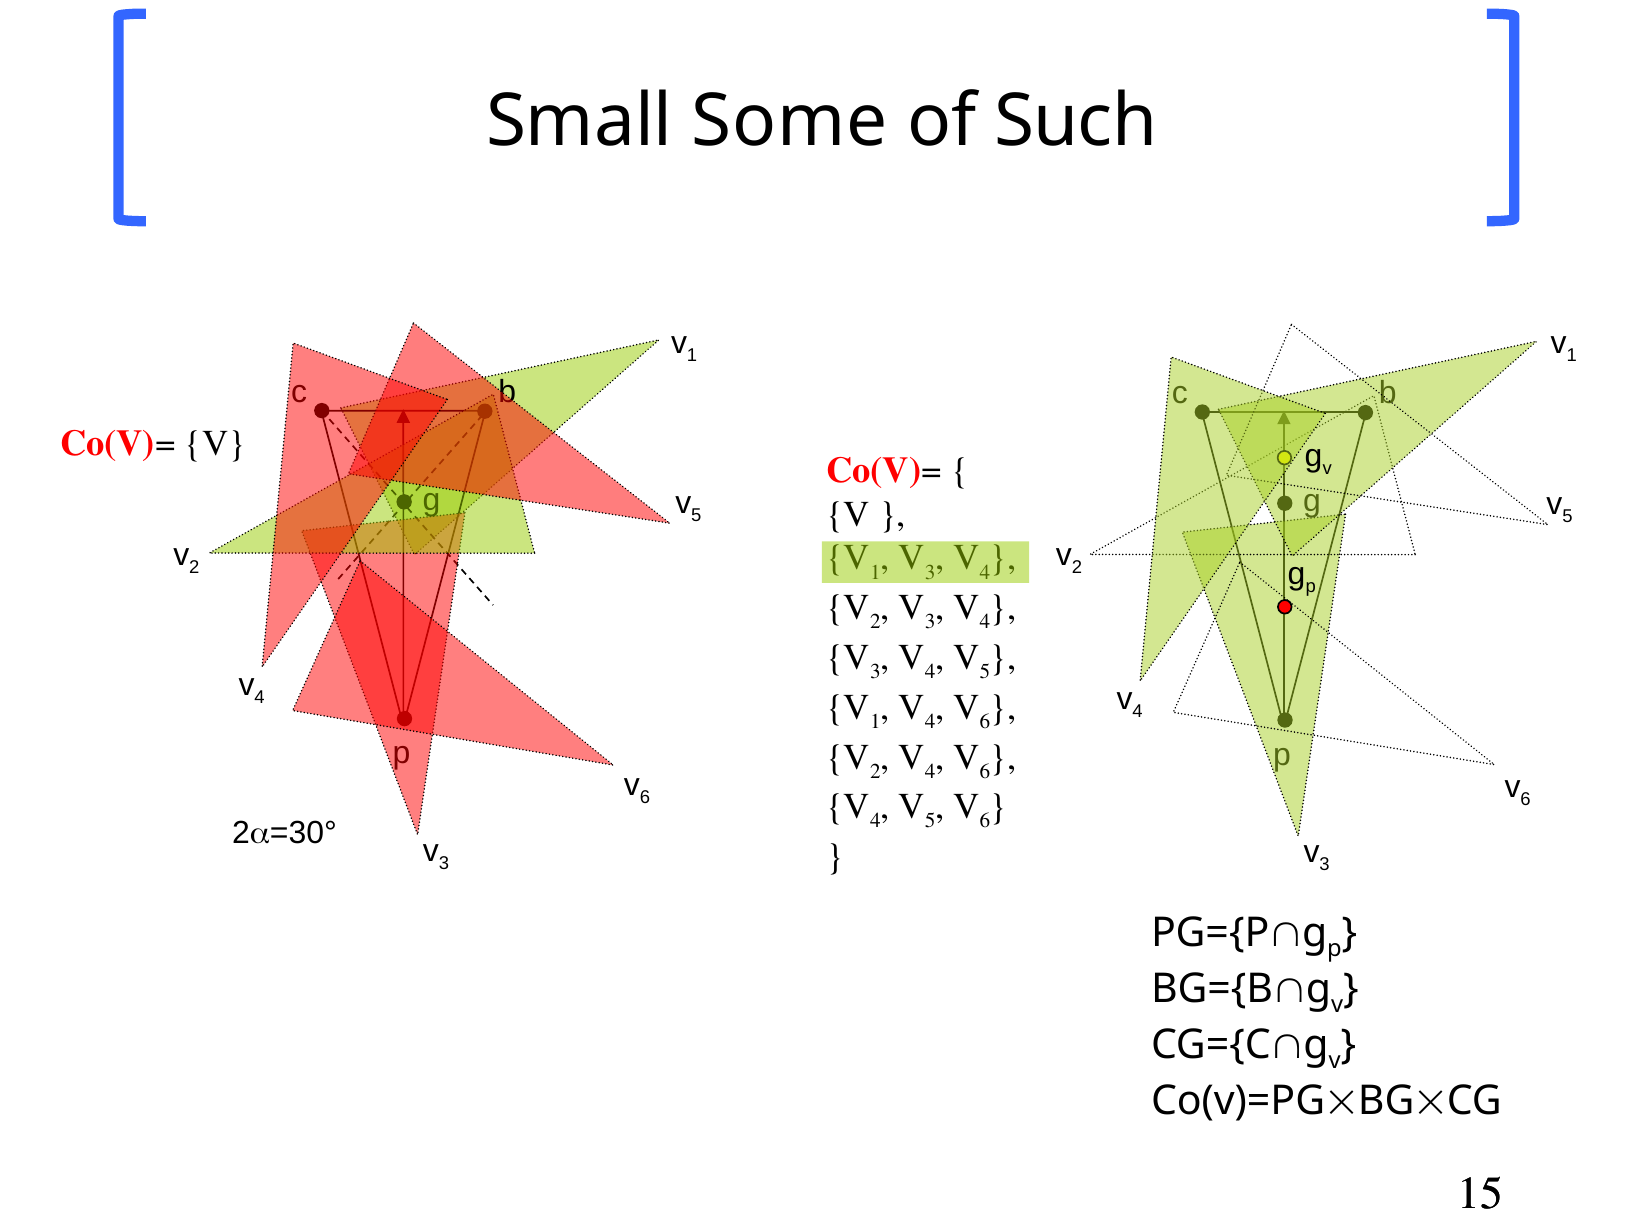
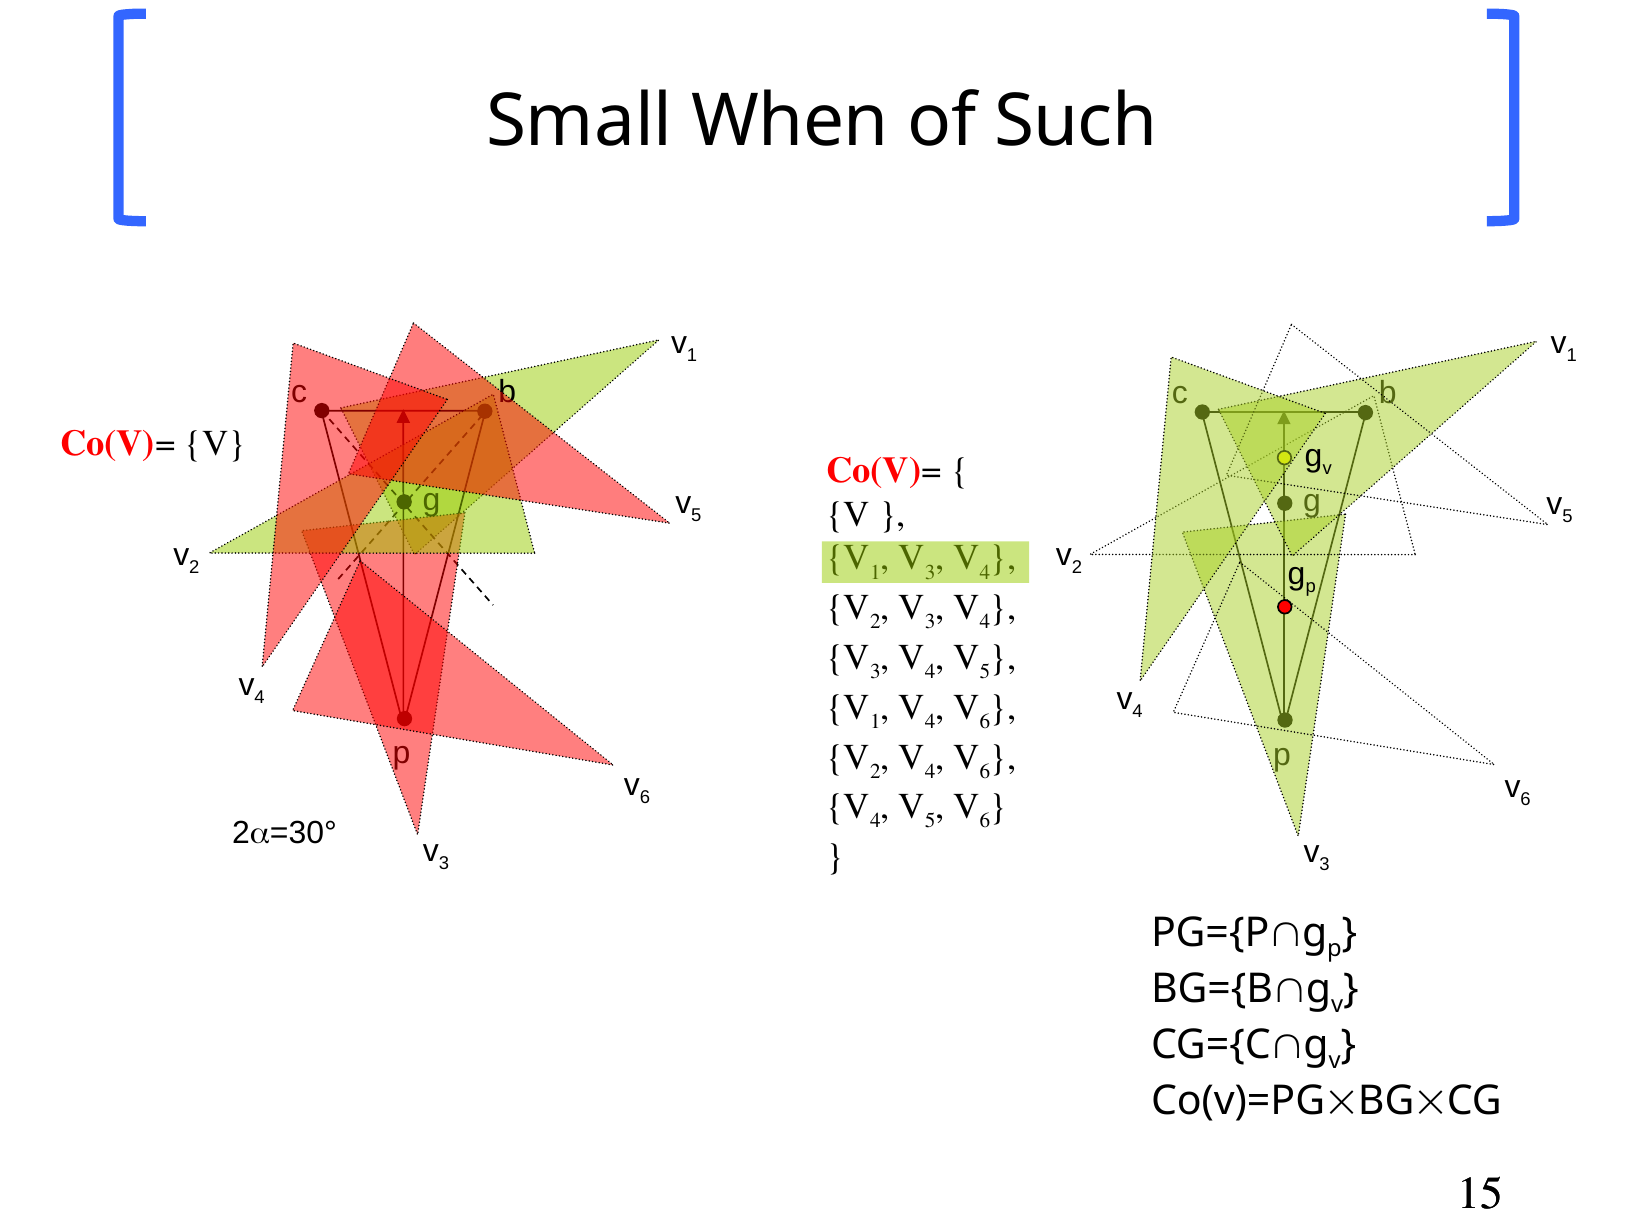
Some: Some -> When (790, 121)
